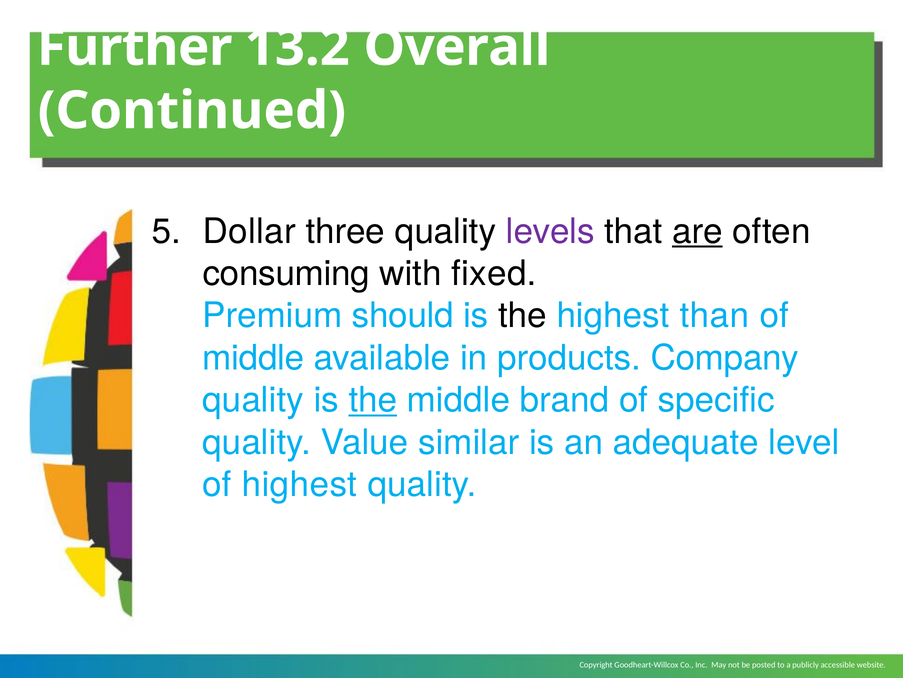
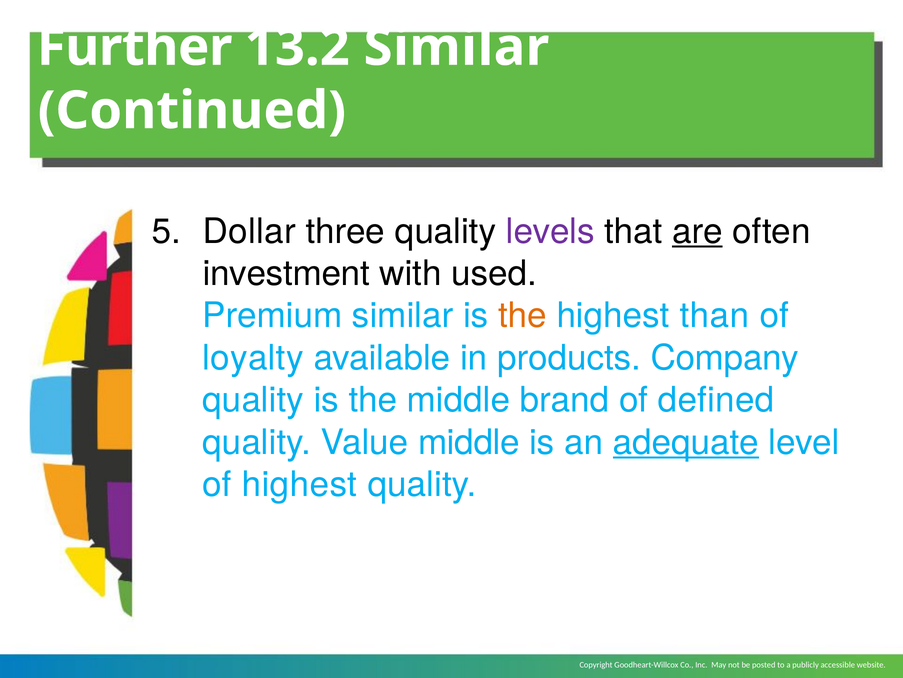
13.2 Overall: Overall -> Similar (456, 47)
consuming: consuming -> investment (286, 273)
fixed: fixed -> used (494, 273)
Premium should: should -> similar (403, 315)
the colour: black -> orange (523, 315)
middle: middle -> loyalty (253, 358)
the underline: present -> none (373, 400)
specific: specific -> defined (716, 400)
Value similar: similar -> middle (469, 442)
adequate underline: none -> present (686, 442)
